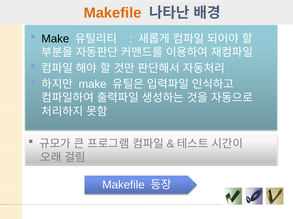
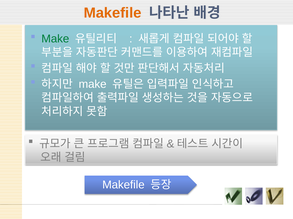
Make colour: black -> green (55, 39)
